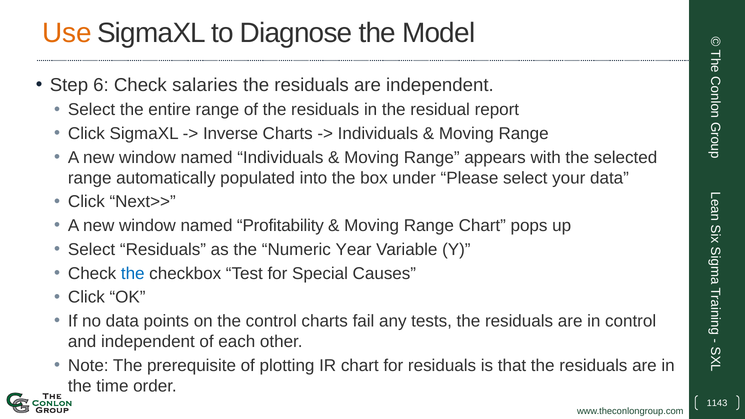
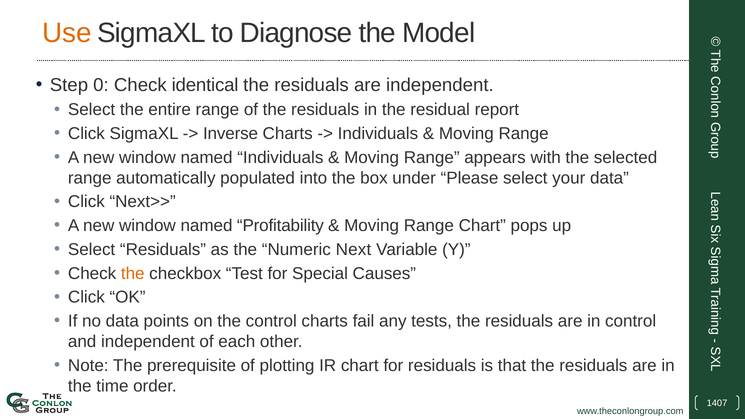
6: 6 -> 0 (101, 85)
salaries: salaries -> identical (205, 85)
Year: Year -> Next (353, 250)
the colour: blue -> orange (133, 273)
1143: 1143 -> 1407 (717, 403)
